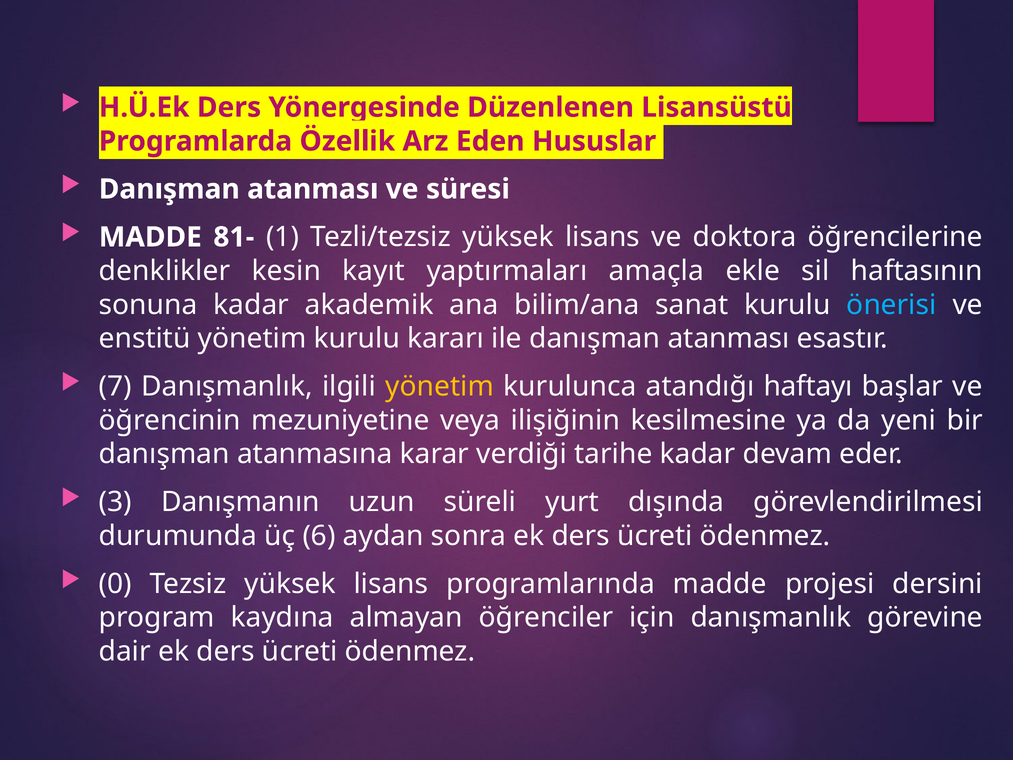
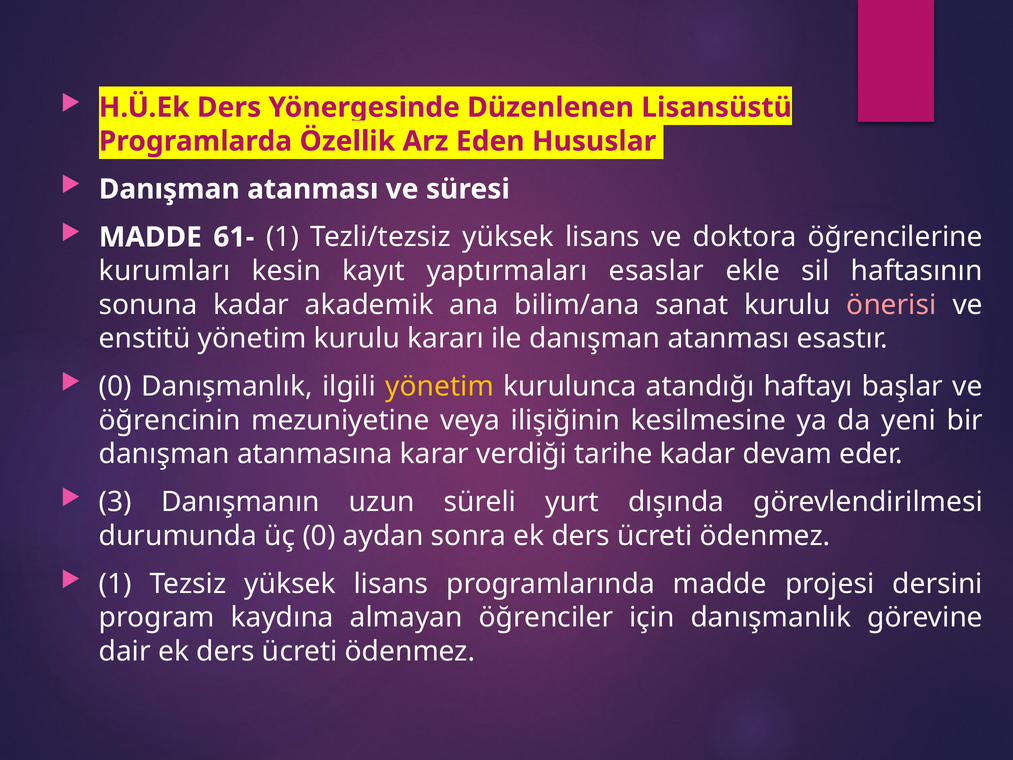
81-: 81- -> 61- (234, 237)
denklikler: denklikler -> kurumları (165, 271)
amaçla: amaçla -> esaslar (656, 271)
önerisi colour: light blue -> pink (891, 305)
7: 7 -> 0 (115, 386)
üç 6: 6 -> 0 (319, 536)
0: 0 -> 1 (115, 584)
